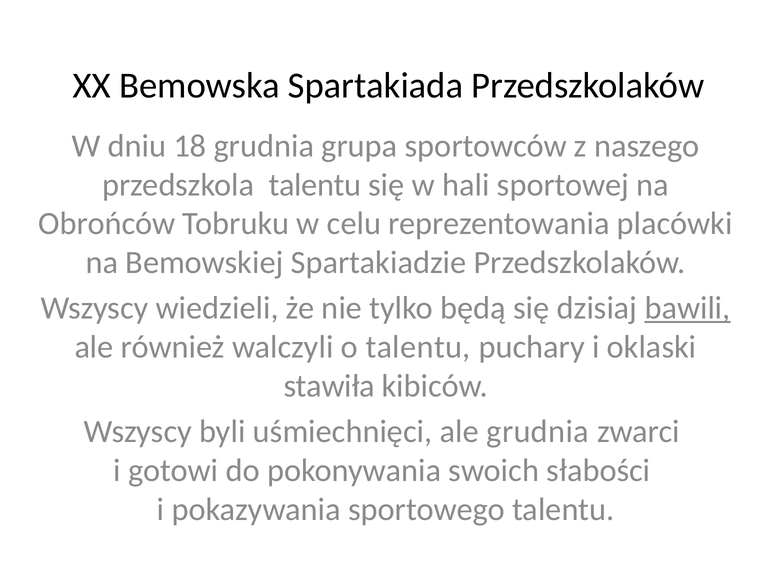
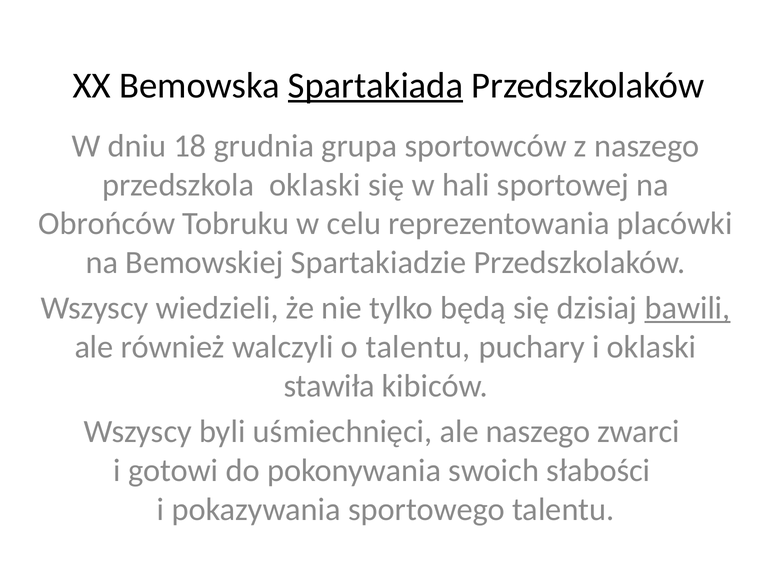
Spartakiada underline: none -> present (376, 85)
przedszkola talentu: talentu -> oklaski (315, 185)
ale grudnia: grudnia -> naszego (538, 431)
